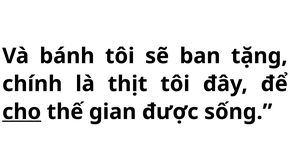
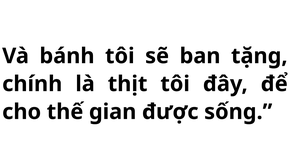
cho underline: present -> none (22, 112)
